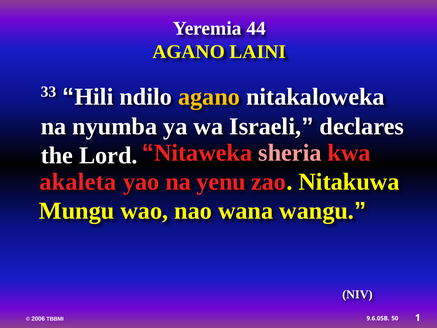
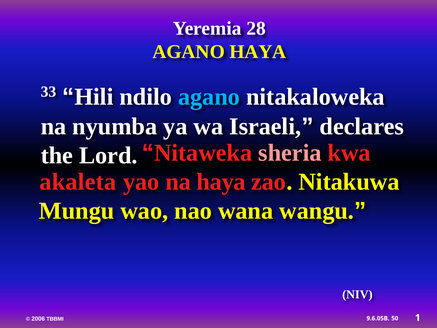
44: 44 -> 28 (256, 28)
AGANO LAINI: LAINI -> HAYA (258, 52)
agano colour: yellow -> light blue (209, 97)
na yenu: yenu -> haya (221, 182)
